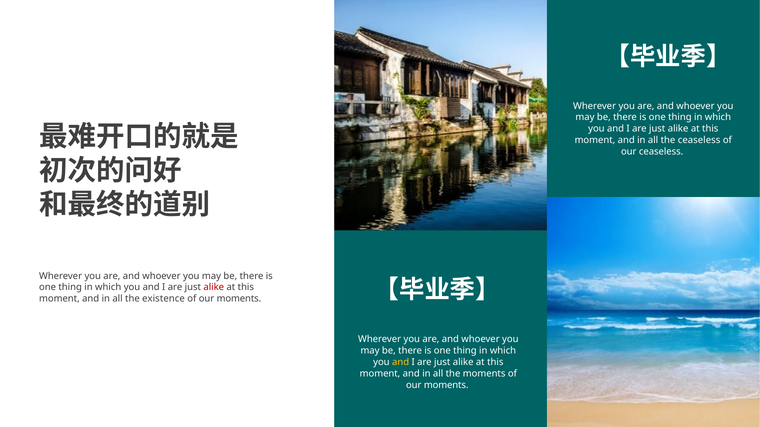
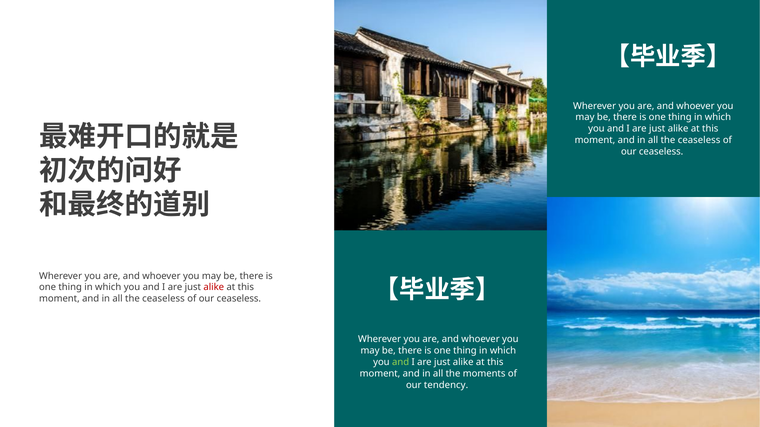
existence: existence -> ceaseless (163, 299)
moments: moments -> ceaseless (239, 299)
and colour: yellow -> light green (401, 363)
moments: moments -> tendency (446, 385)
